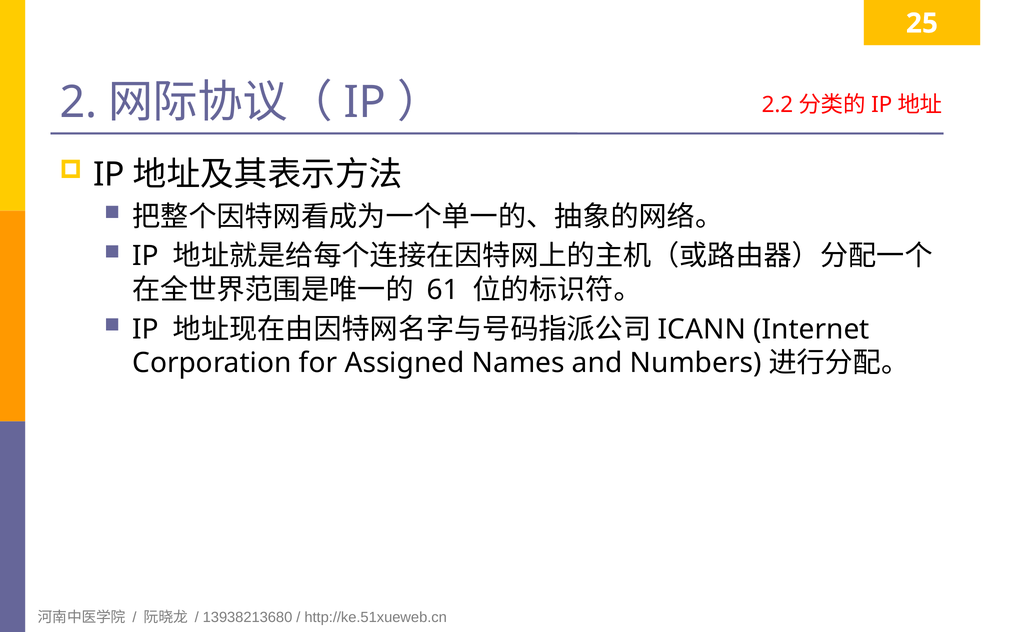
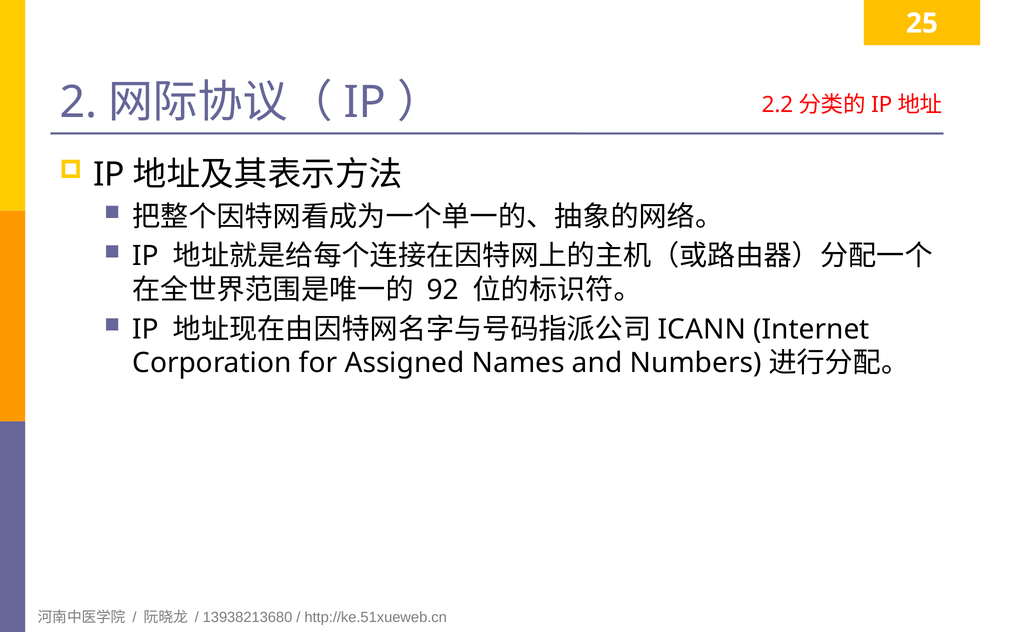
61: 61 -> 92 (443, 290)
